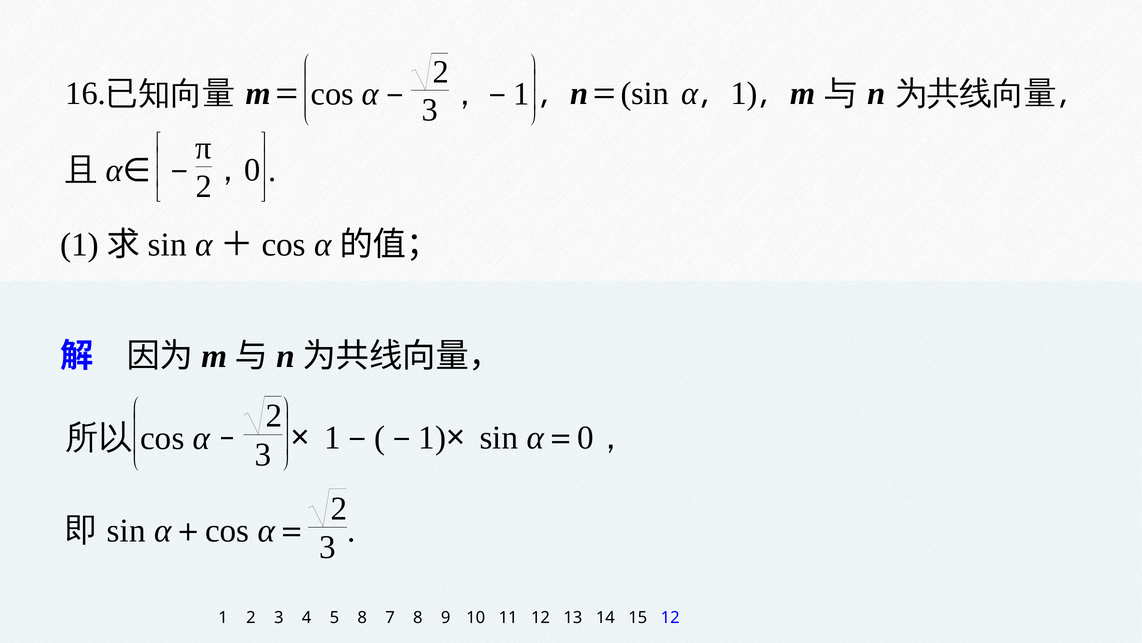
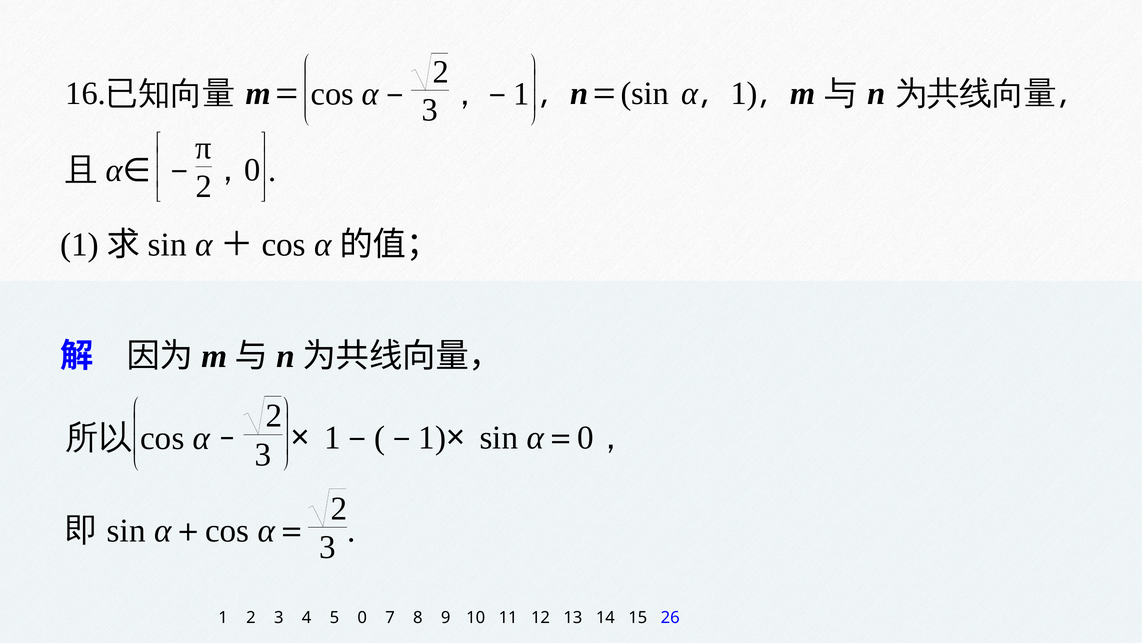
5 8: 8 -> 0 (362, 617)
15 12: 12 -> 26 (670, 617)
